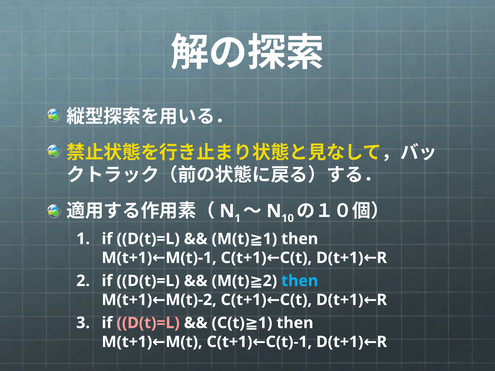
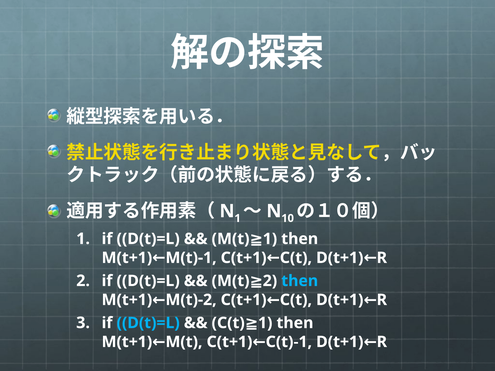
D(t)=L colour: pink -> light blue (148, 323)
